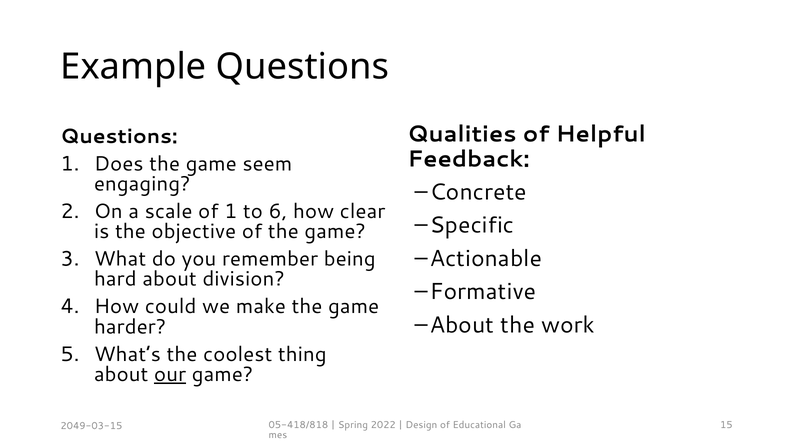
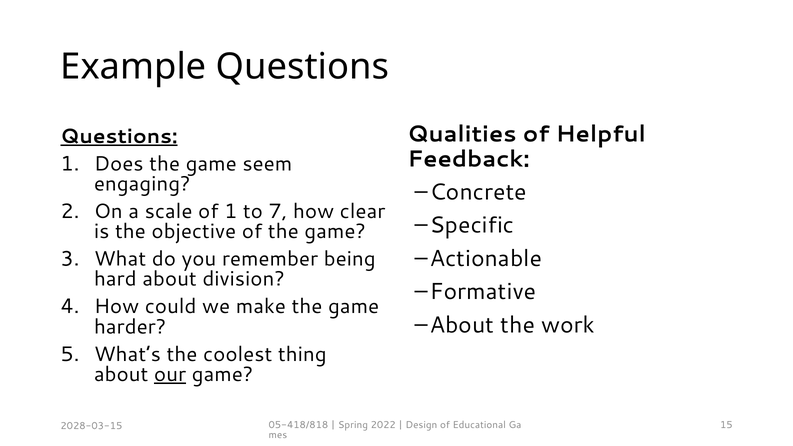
Questions underline: none -> present (119, 136)
6: 6 -> 7 (278, 212)
2049-03-15: 2049-03-15 -> 2028-03-15 (91, 426)
